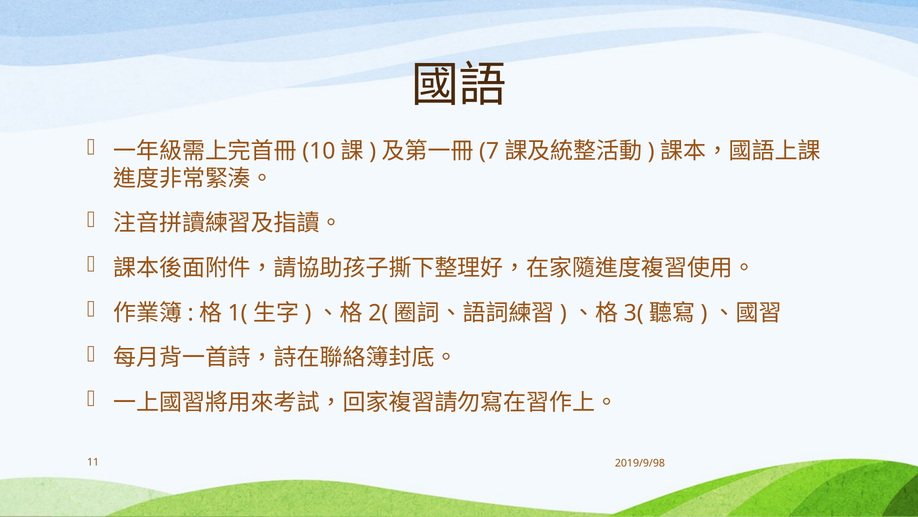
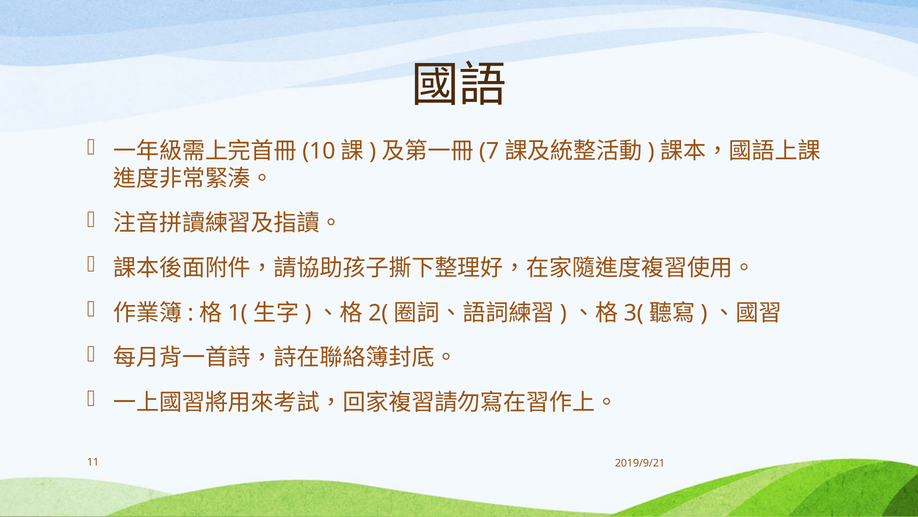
2019/9/98: 2019/9/98 -> 2019/9/21 (640, 463)
